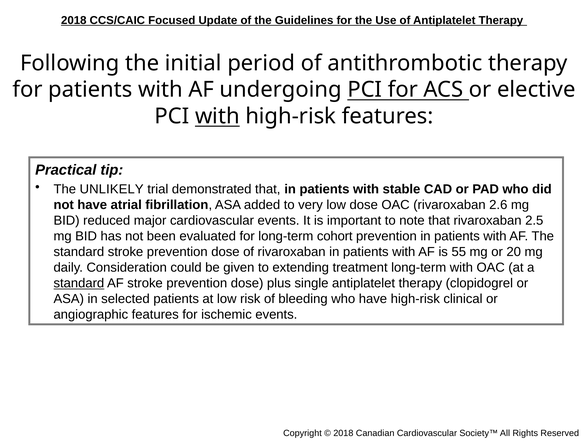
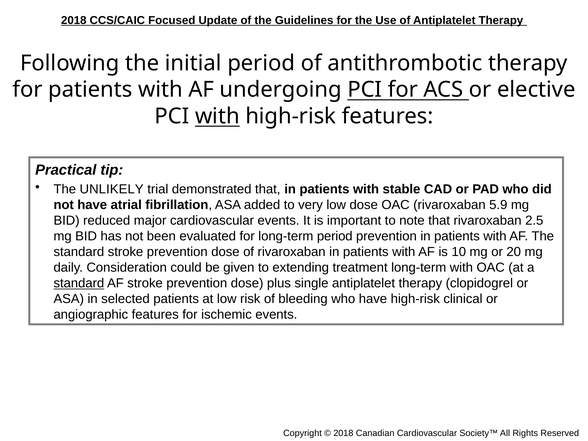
2.6: 2.6 -> 5.9 (498, 205)
long-term cohort: cohort -> period (335, 236)
55: 55 -> 10 (459, 252)
